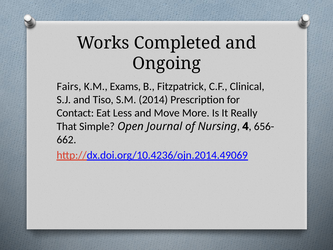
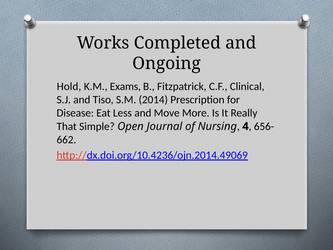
Fairs: Fairs -> Hold (69, 86)
Contact: Contact -> Disease (75, 113)
